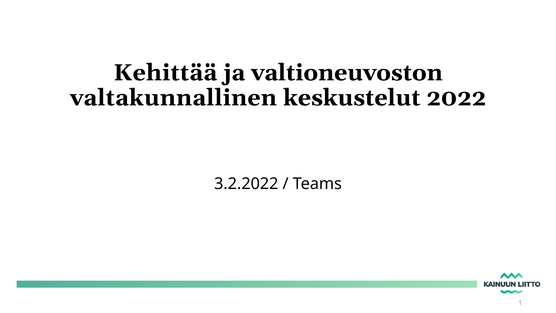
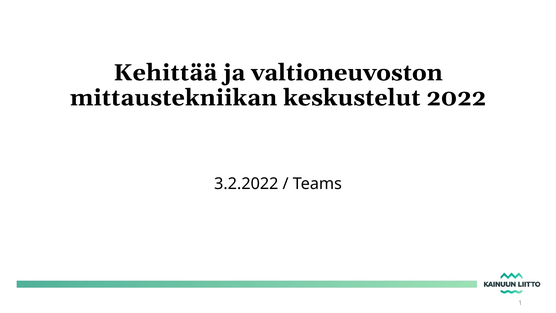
valtakunnallinen: valtakunnallinen -> mittaustekniikan (173, 98)
